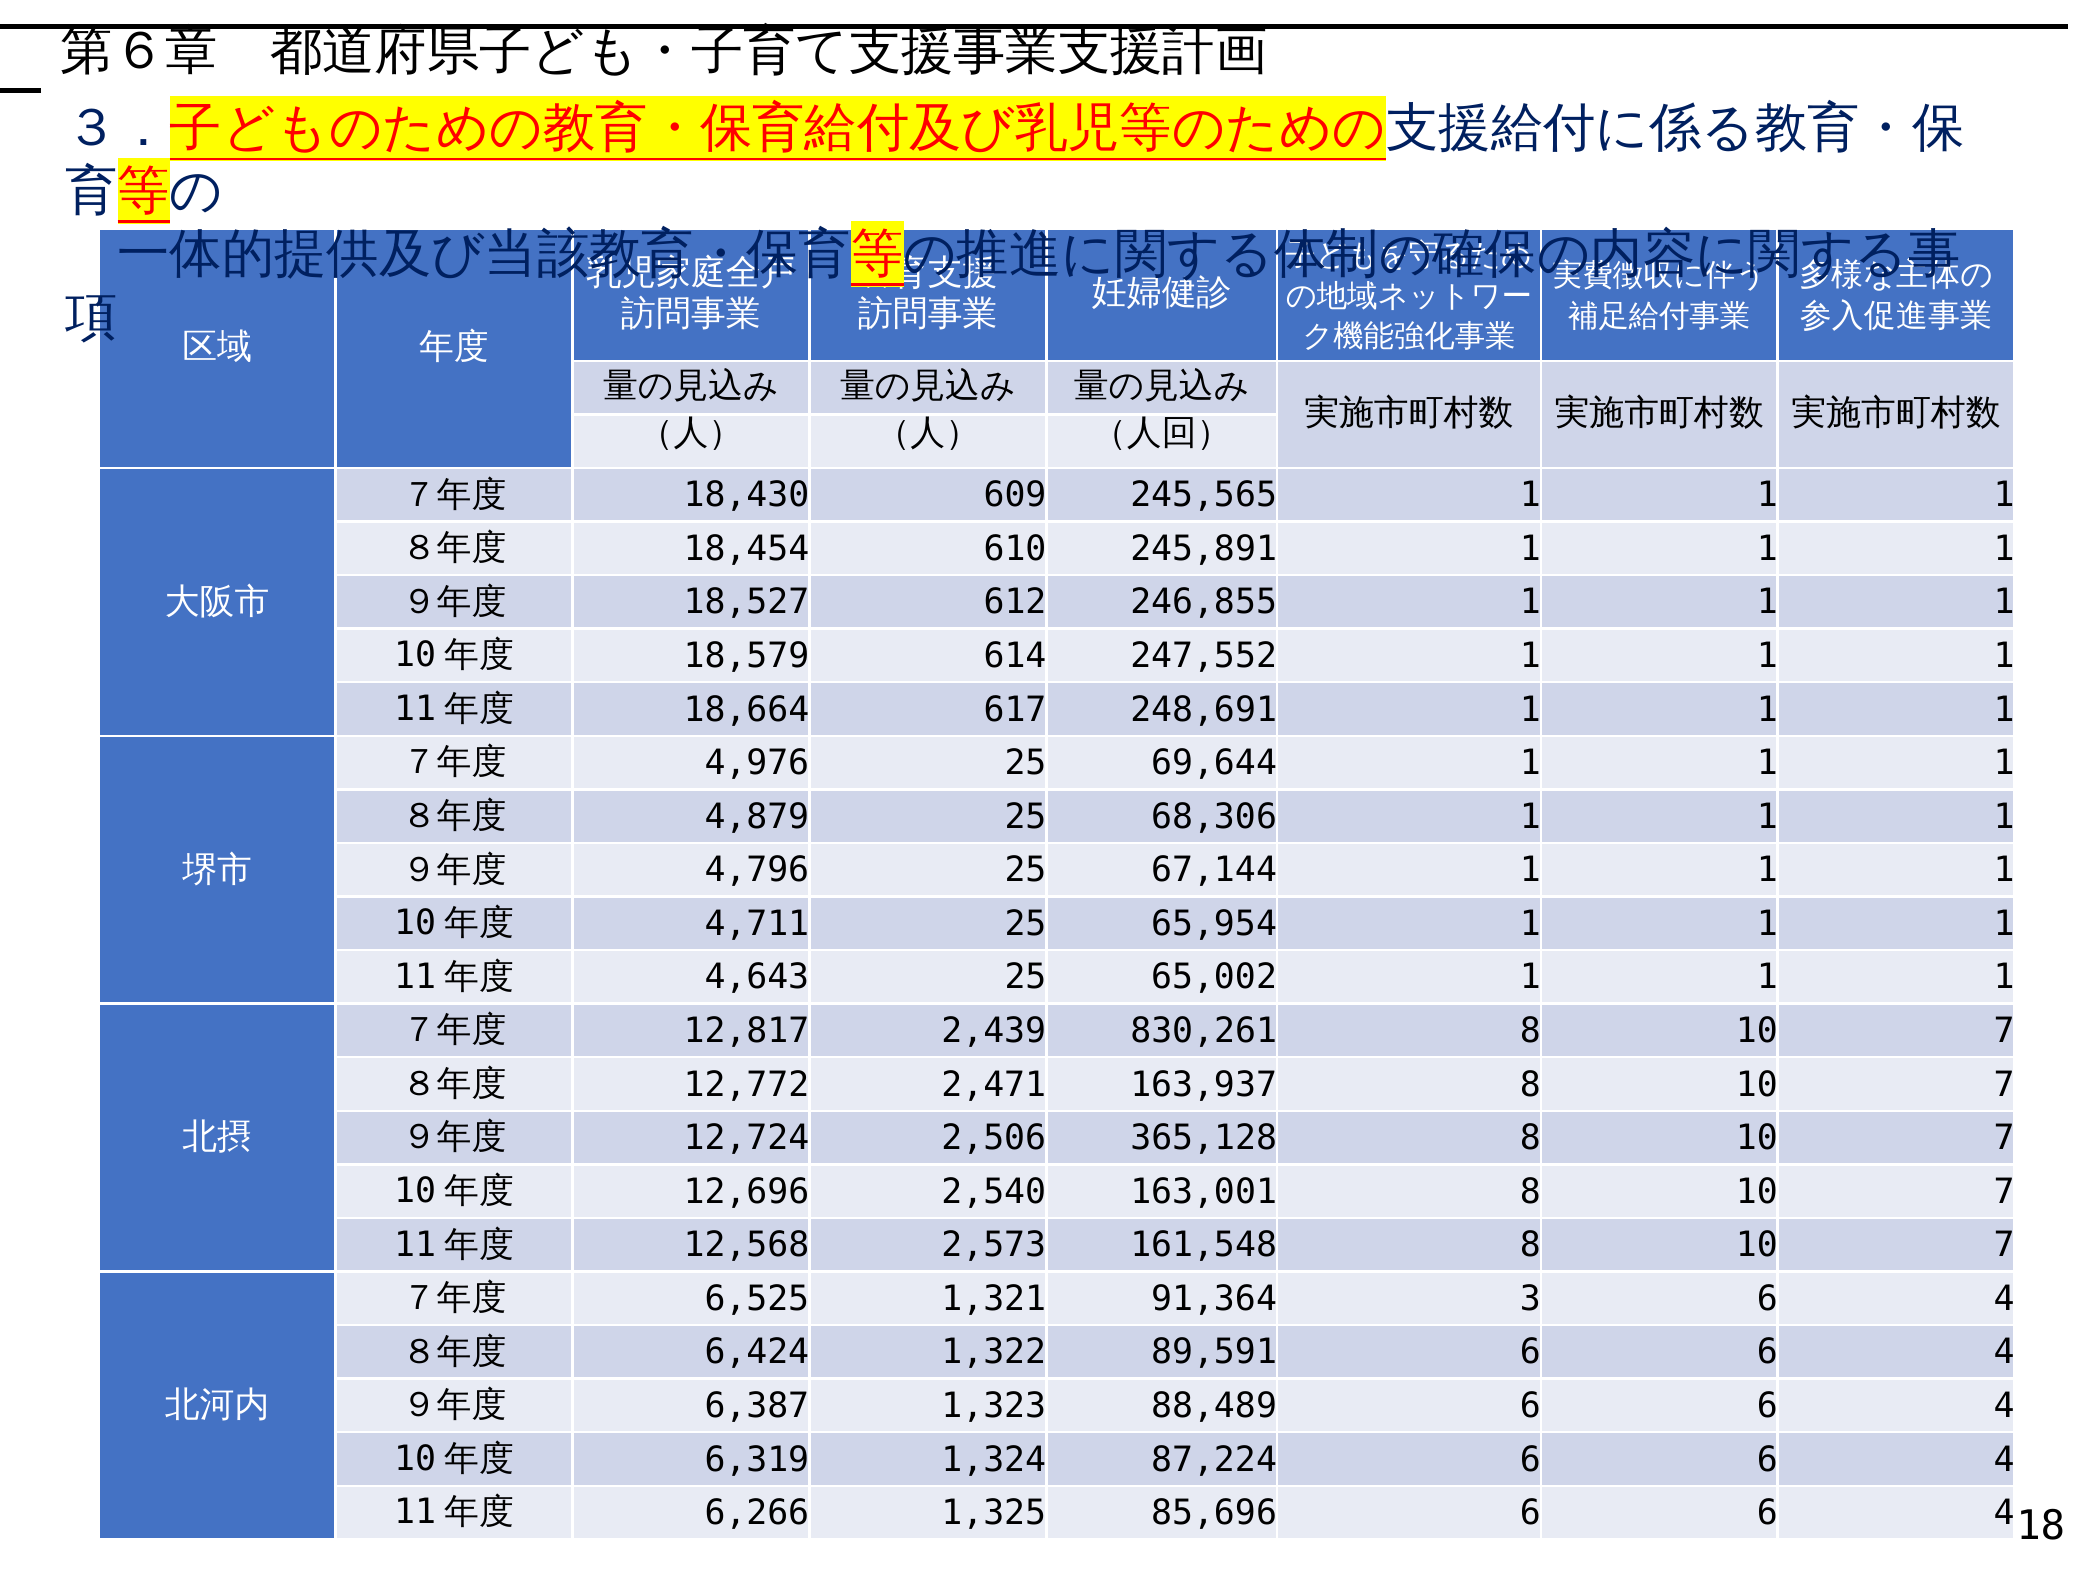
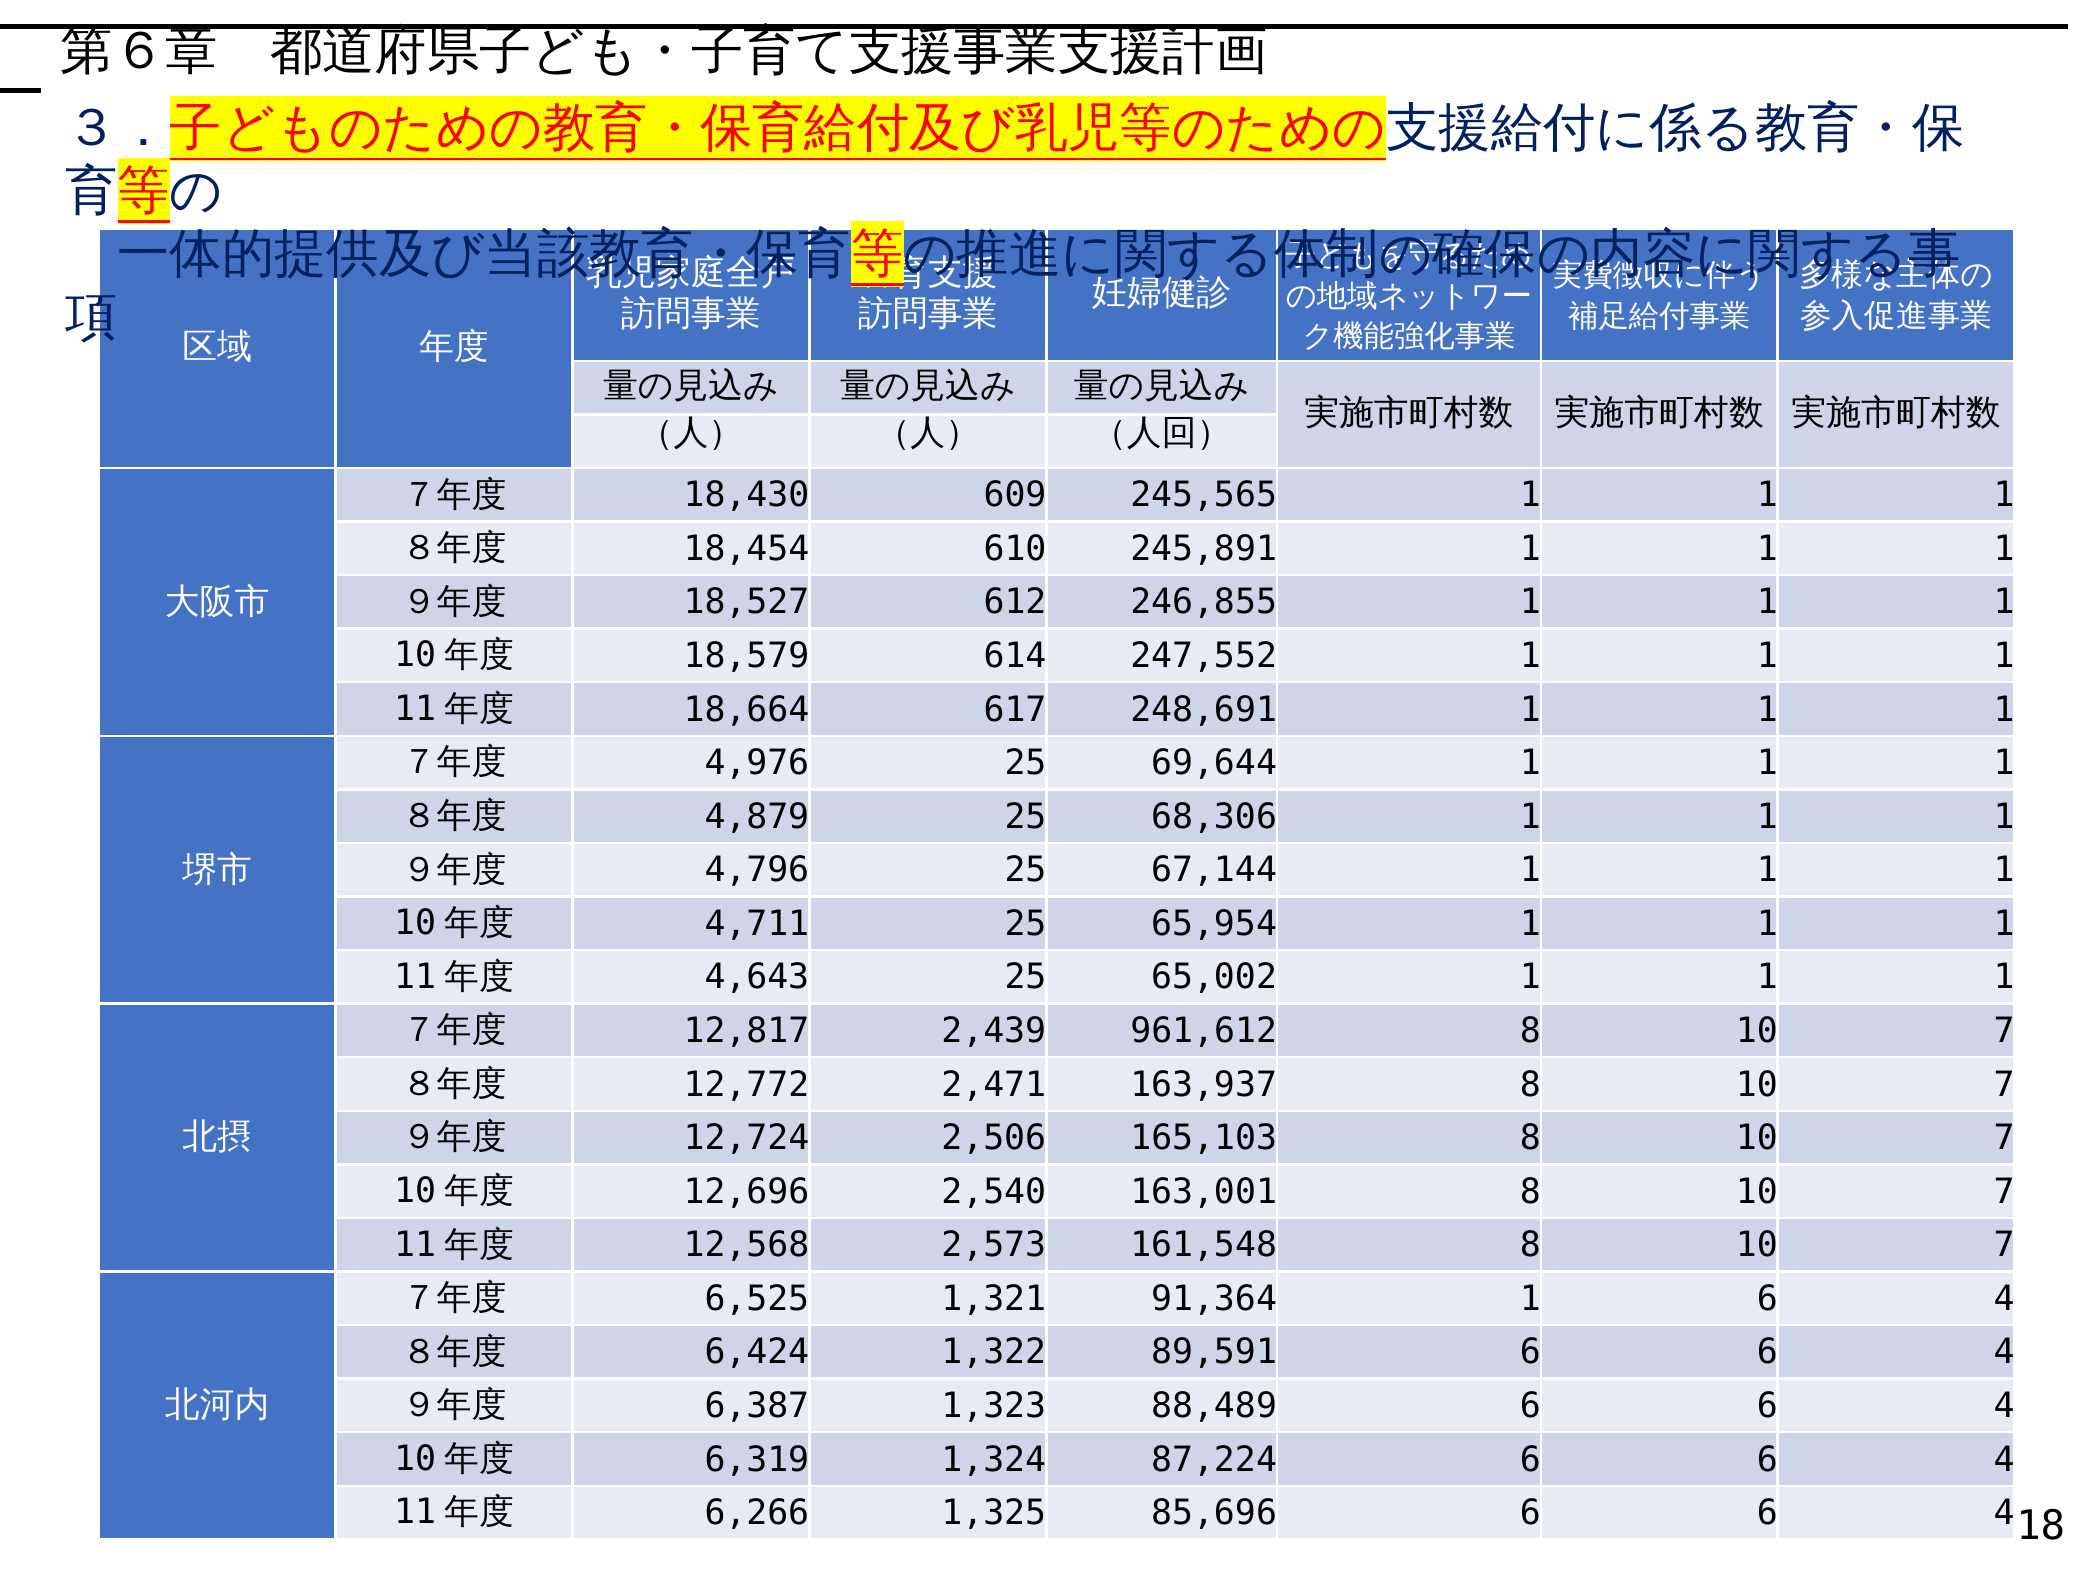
830,261: 830,261 -> 961,612 (1204, 1031)
365,128: 365,128 -> 165,103 (1204, 1138)
91,364 3: 3 -> 1 (1530, 1299)
